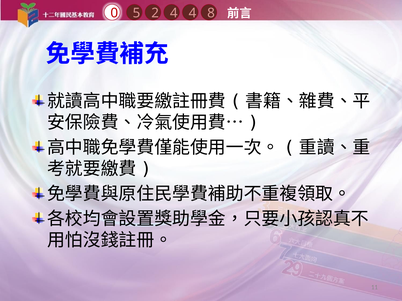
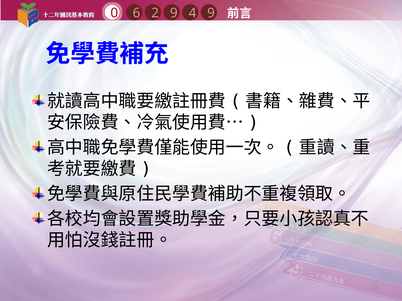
5: 5 -> 6 (136, 13)
2 4: 4 -> 9 (174, 13)
4 8: 8 -> 9 (211, 13)
